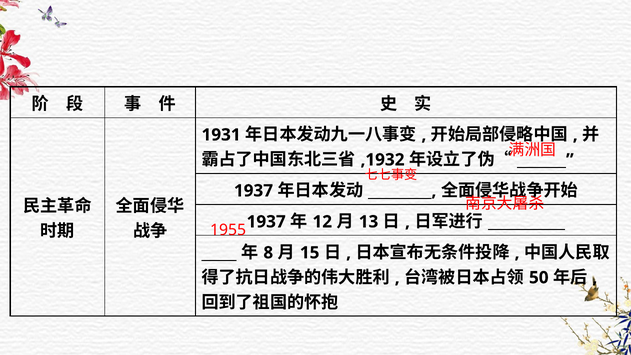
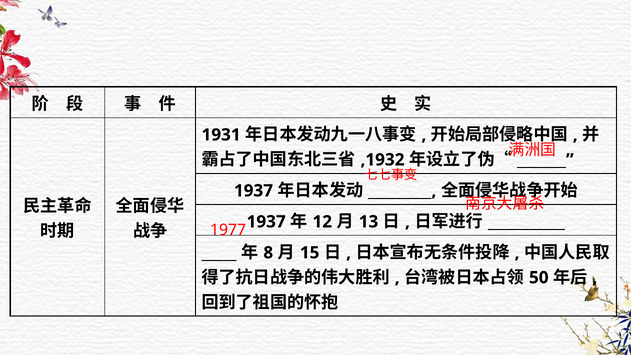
1955: 1955 -> 1977 (228, 230)
